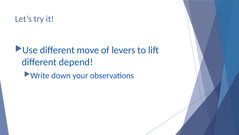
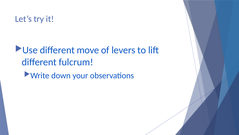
depend: depend -> fulcrum (76, 62)
